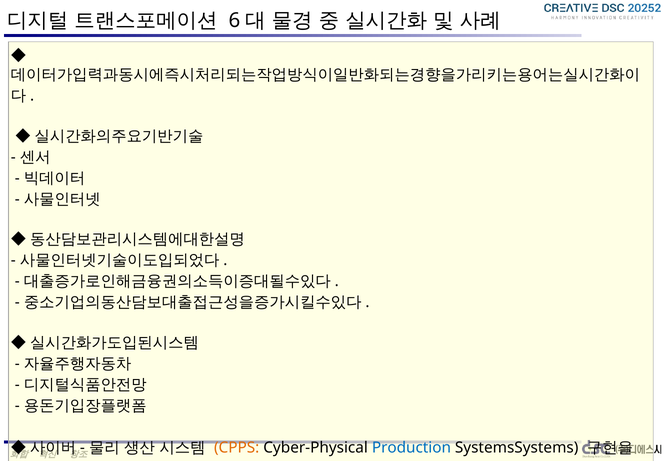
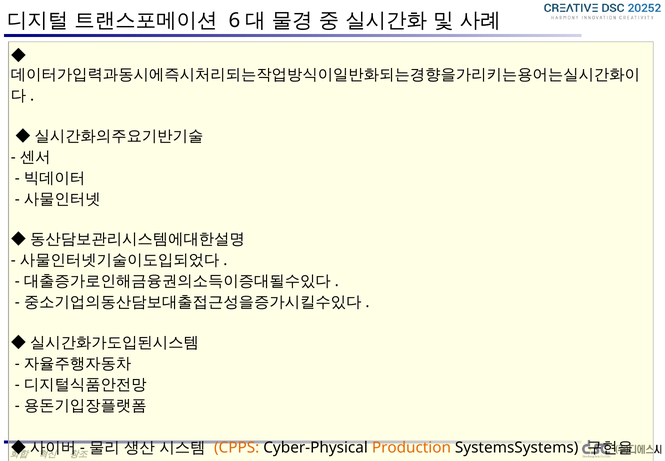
Production colour: blue -> orange (411, 447)
